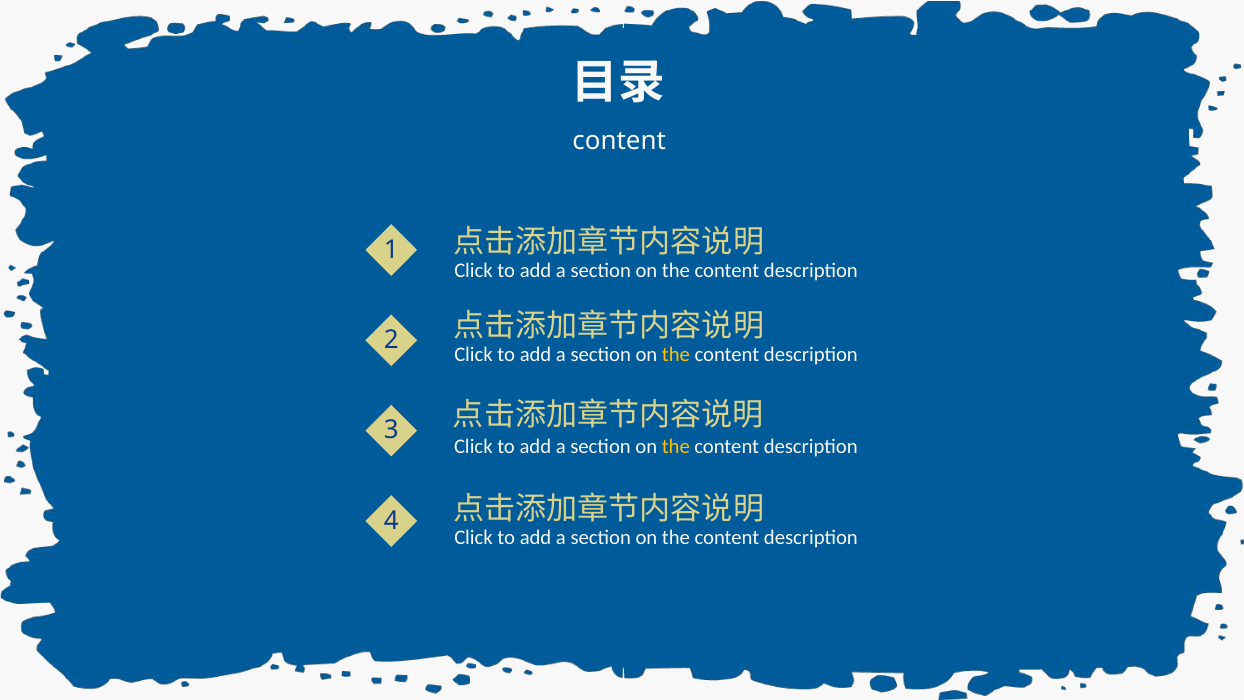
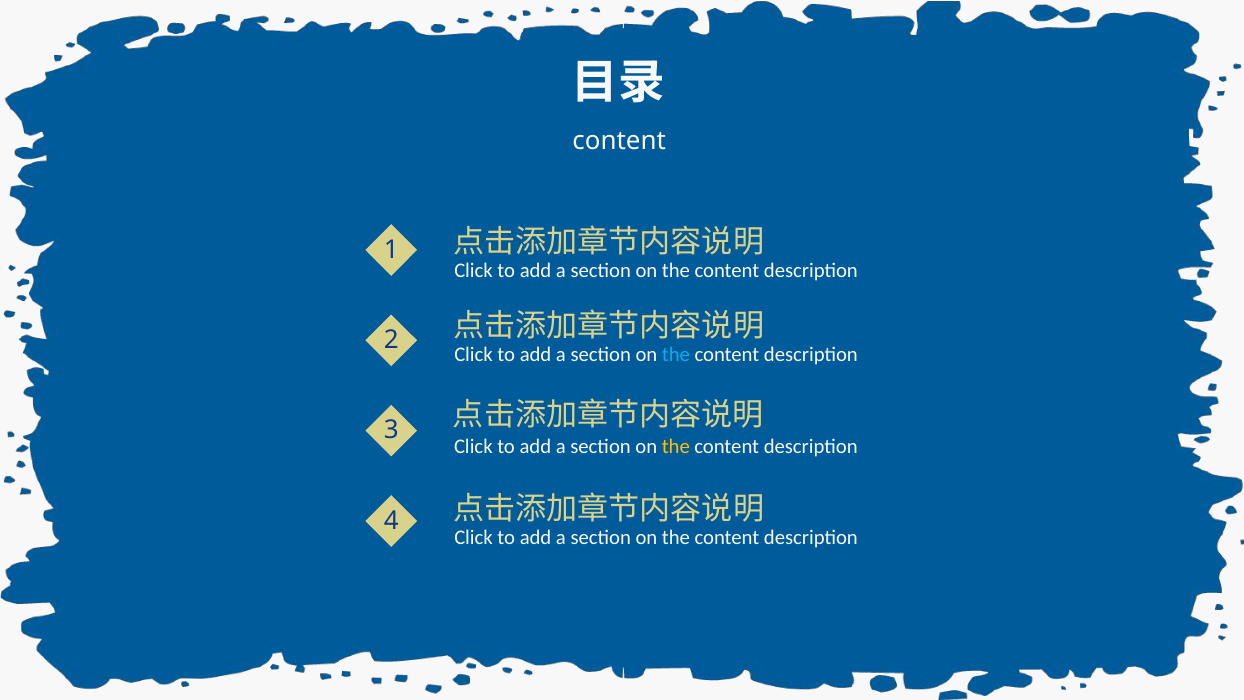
the colour: yellow -> light blue (676, 355)
